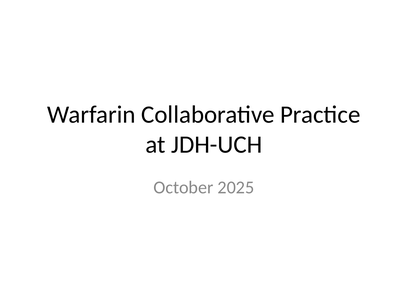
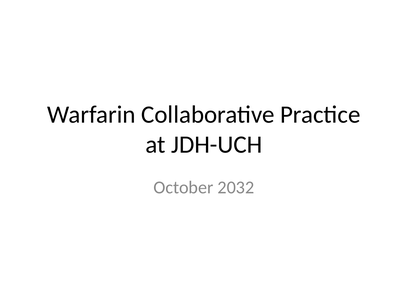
2025: 2025 -> 2032 (236, 188)
